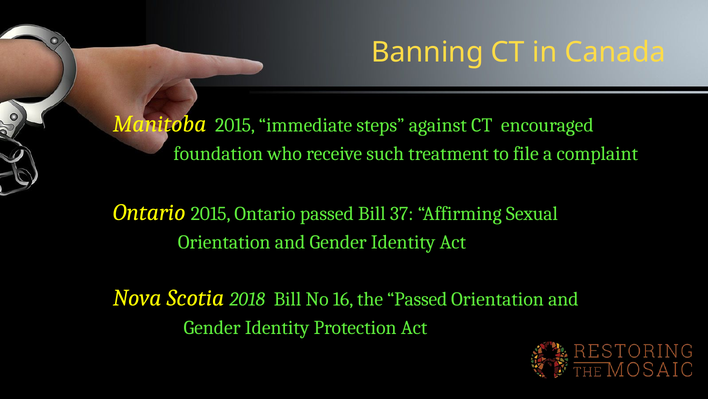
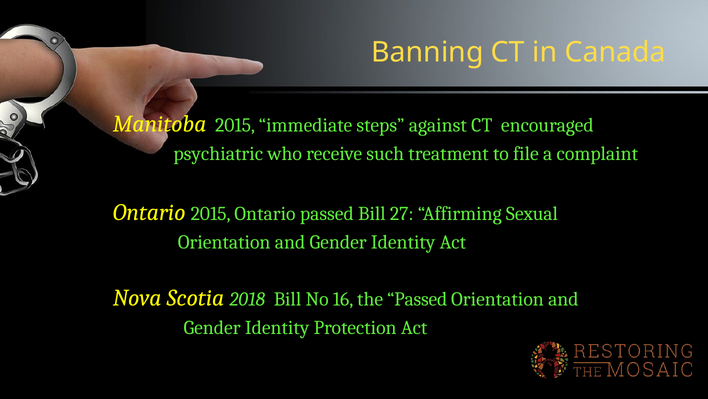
foundation: foundation -> psychiatric (218, 154)
37: 37 -> 27 (402, 213)
